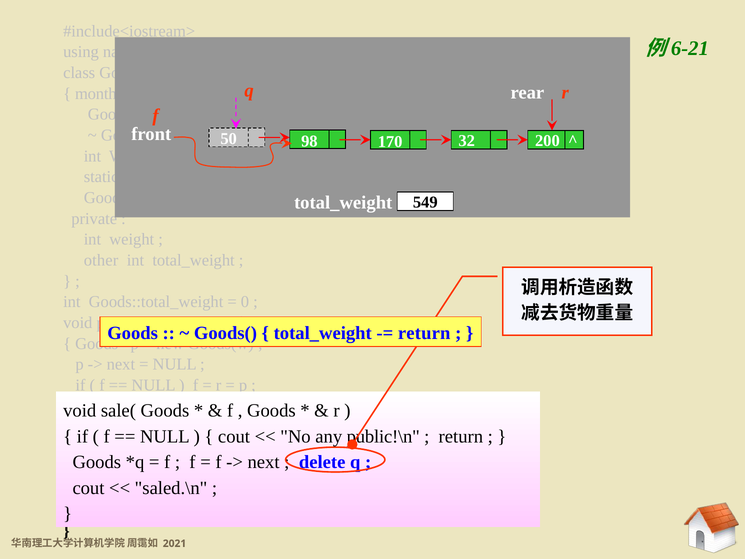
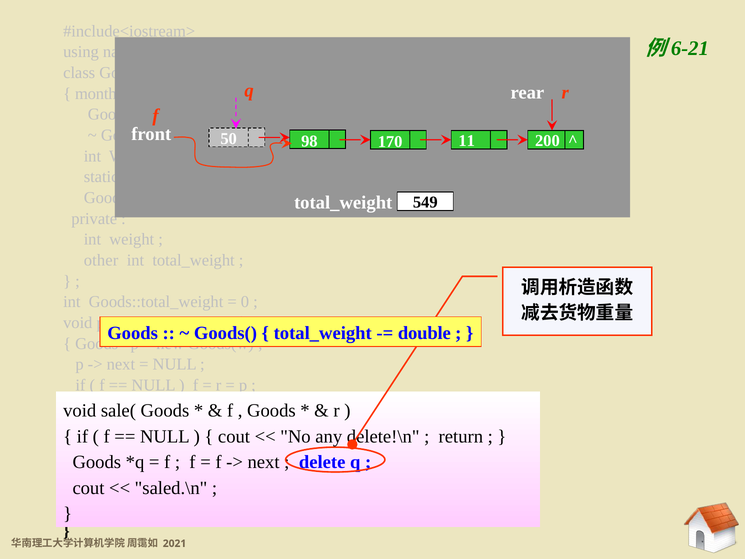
32: 32 -> 11 (467, 141)
return: return -> double (424, 333)
public!\n: public!\n -> delete!\n (383, 436)
